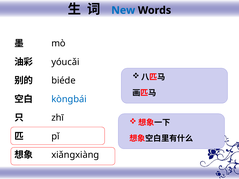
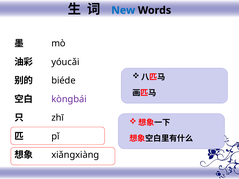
kònɡbái colour: blue -> purple (69, 99)
